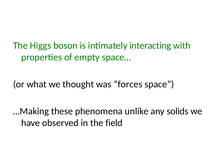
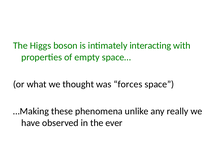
solids: solids -> really (178, 112)
field: field -> ever (114, 123)
